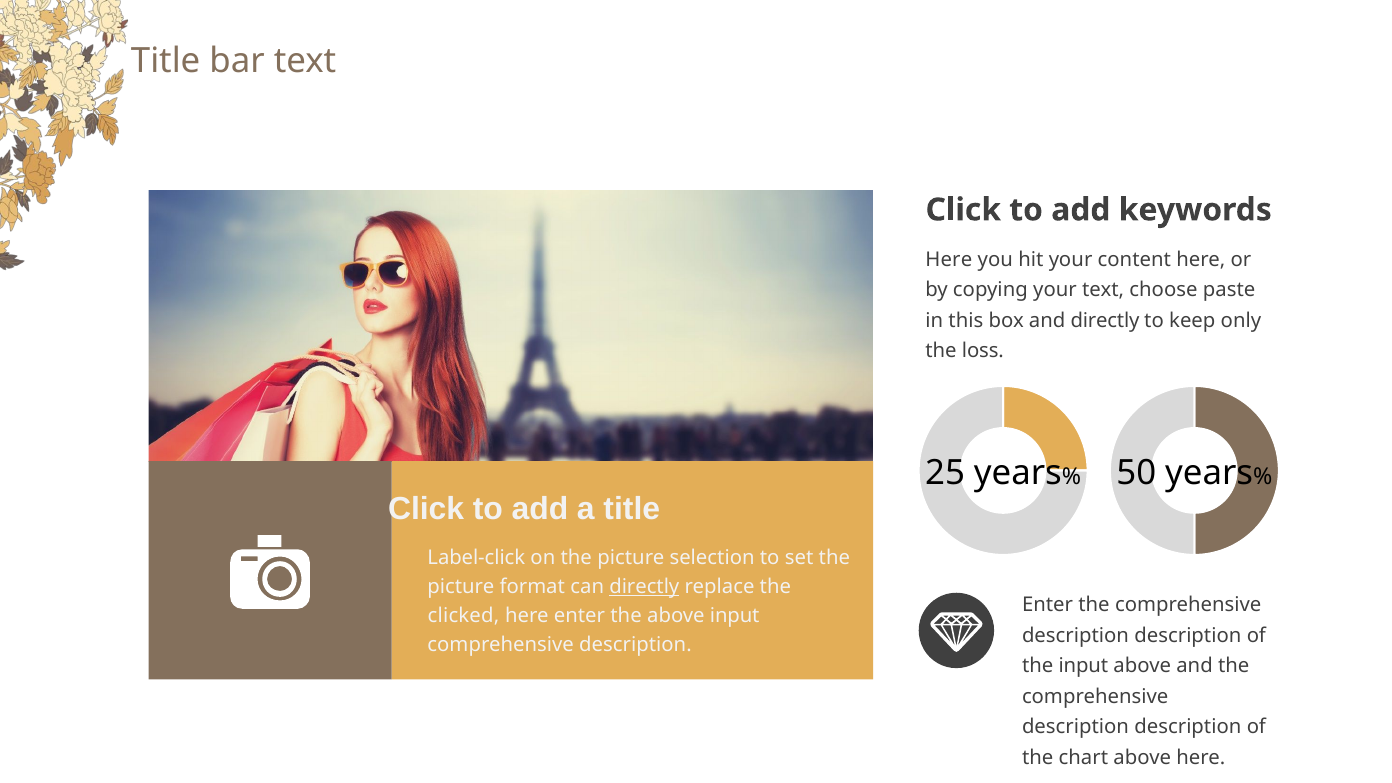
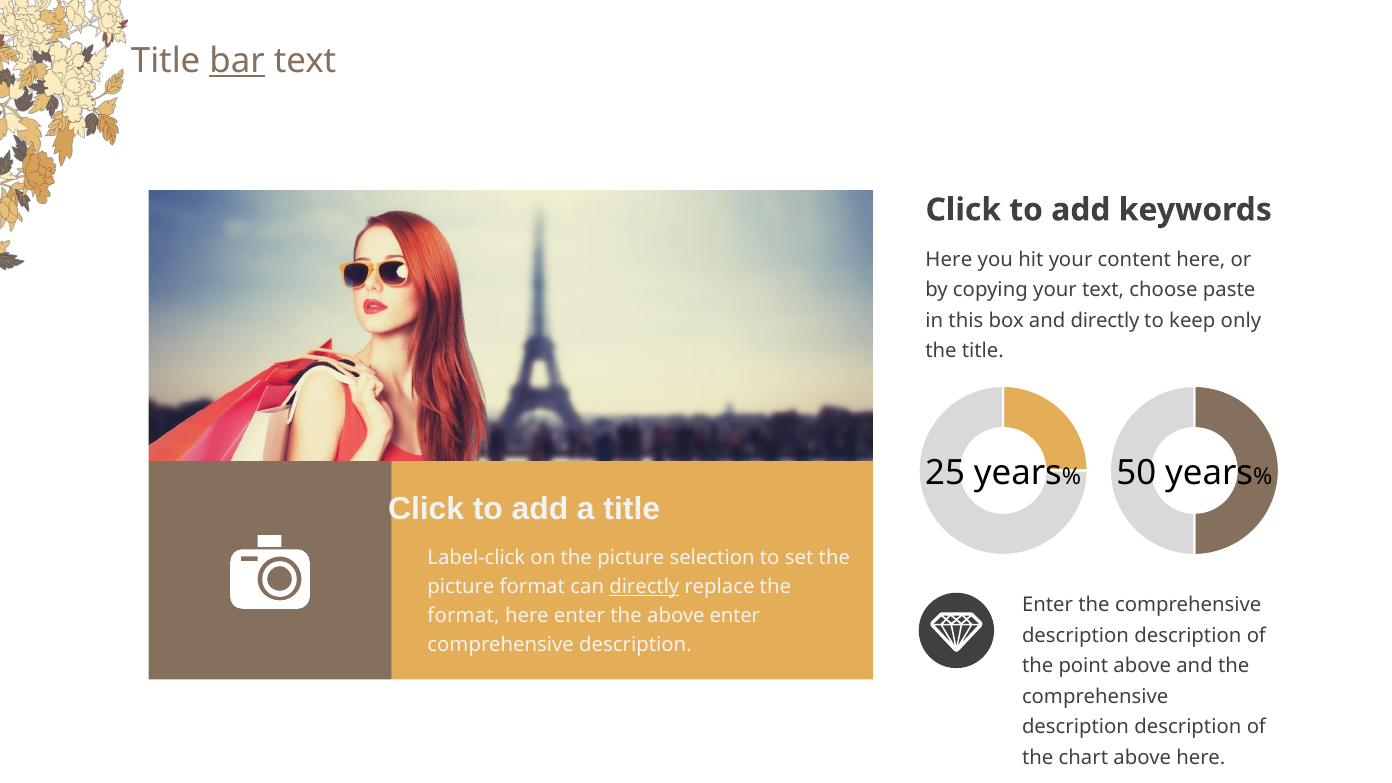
bar underline: none -> present (237, 61)
the loss: loss -> title (983, 351)
clicked: clicked -> format (463, 616)
above input: input -> enter (735, 616)
the input: input -> point (1083, 666)
